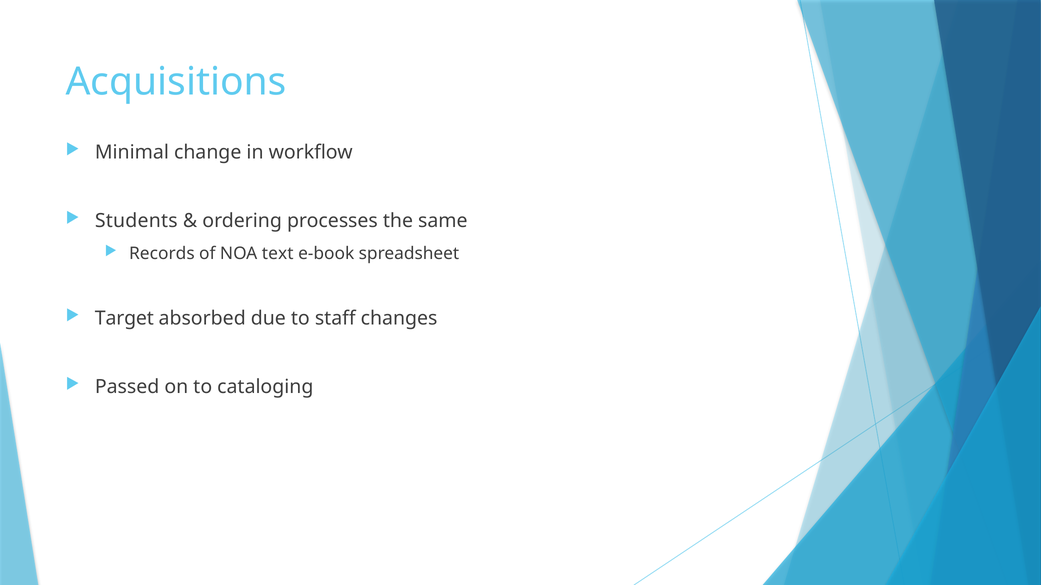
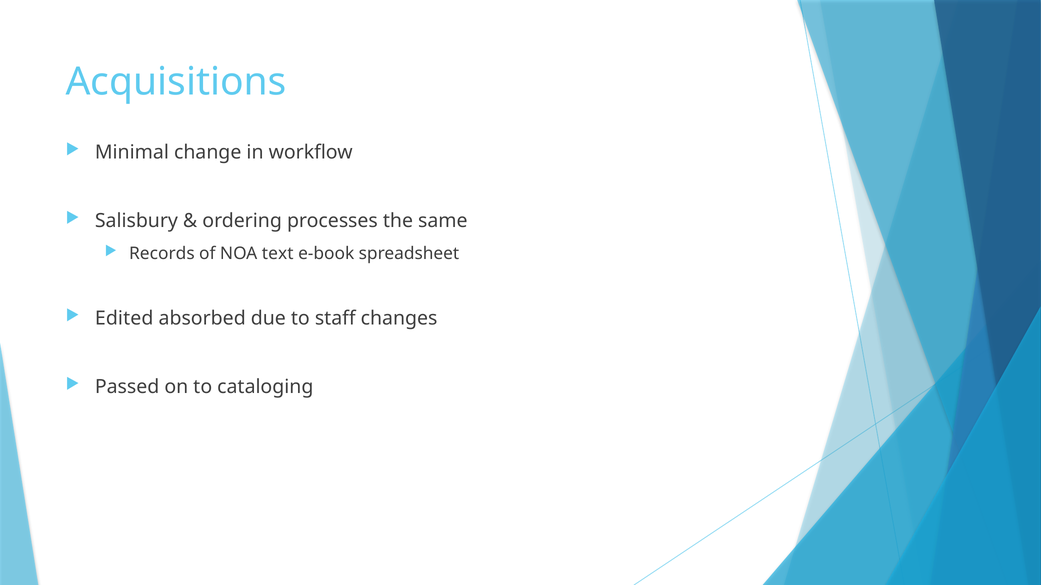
Students: Students -> Salisbury (136, 221)
Target: Target -> Edited (124, 319)
